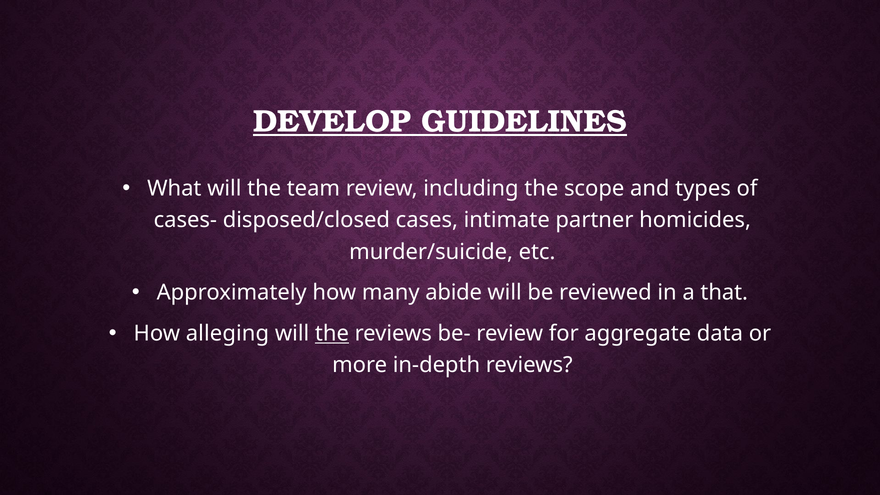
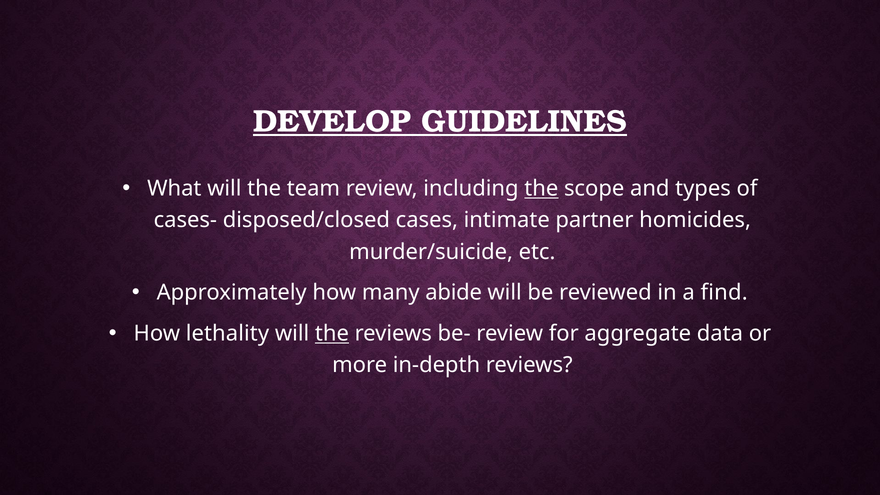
the underline: none -> present (541, 188)
that: that -> find (724, 293)
alleging: alleging -> lethality (227, 334)
